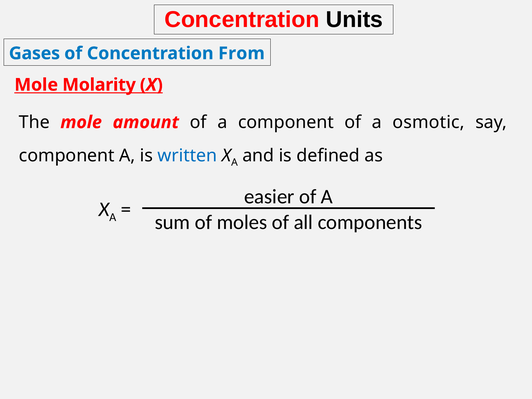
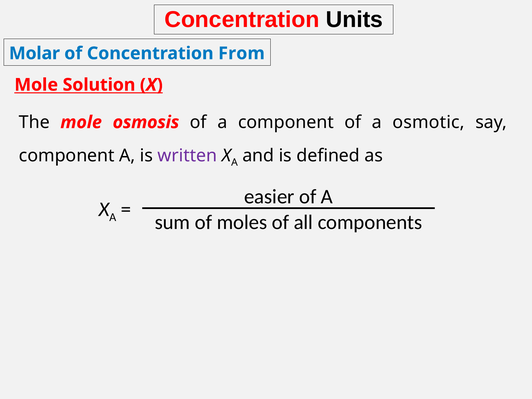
Gases: Gases -> Molar (34, 53)
Molarity: Molarity -> Solution (99, 85)
amount: amount -> osmosis (146, 122)
written colour: blue -> purple (187, 156)
